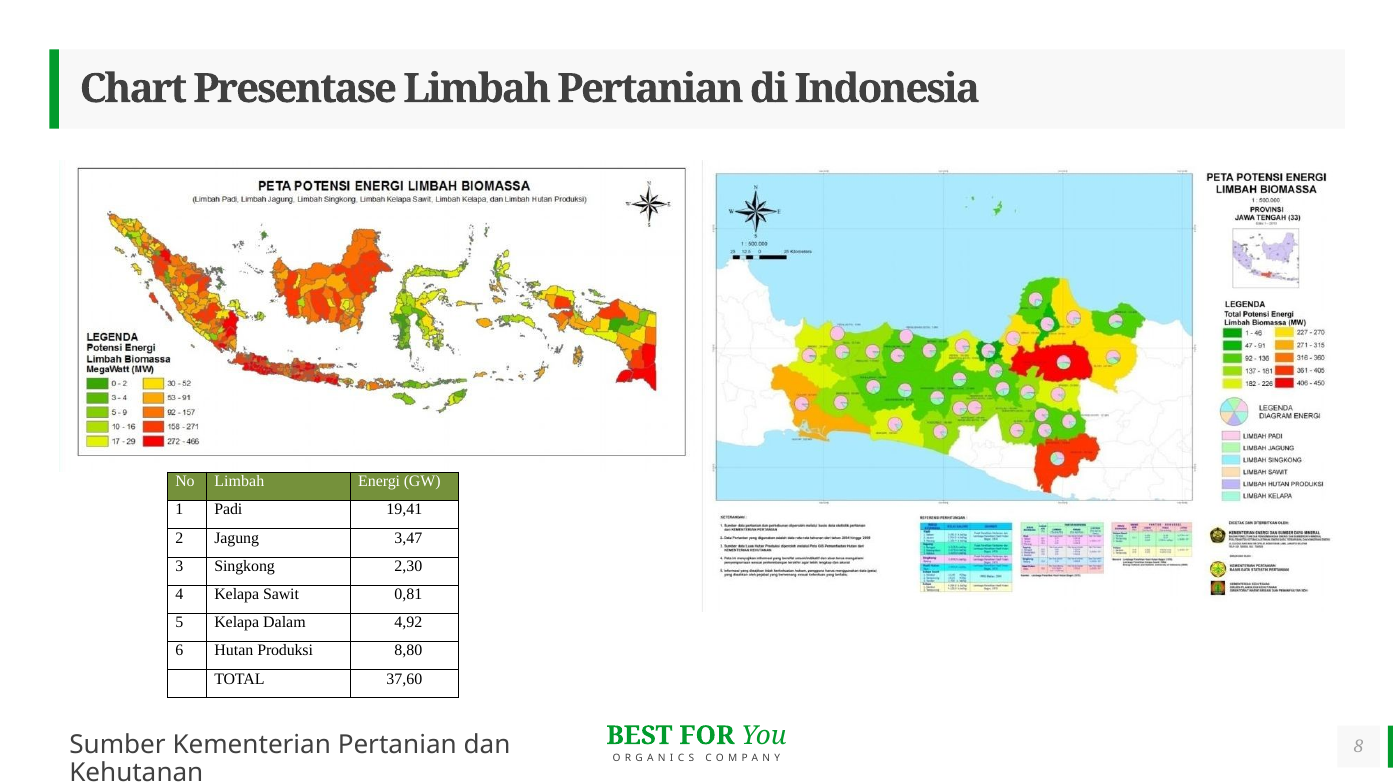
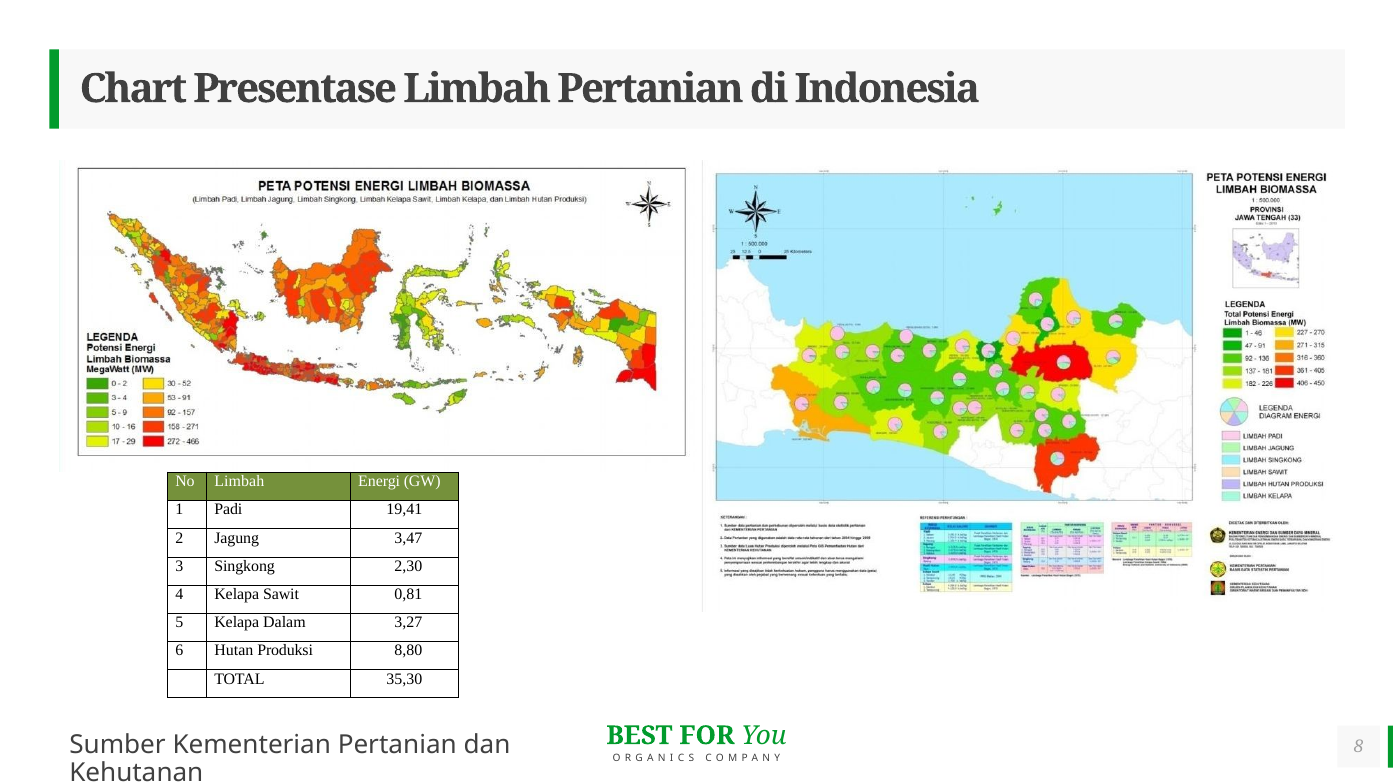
4,92: 4,92 -> 3,27 (408, 623)
37,60: 37,60 -> 35,30 (404, 679)
